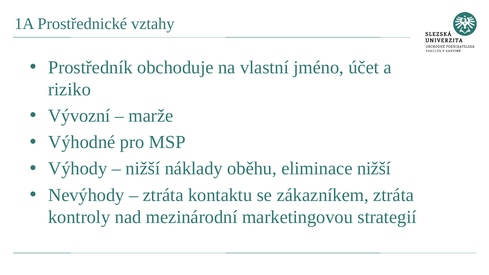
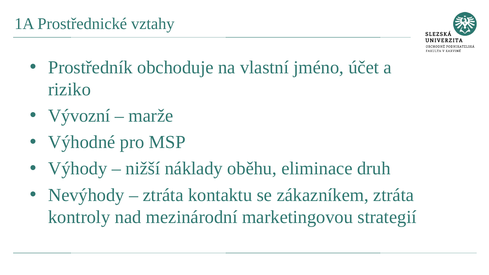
eliminace nižší: nižší -> druh (374, 169)
